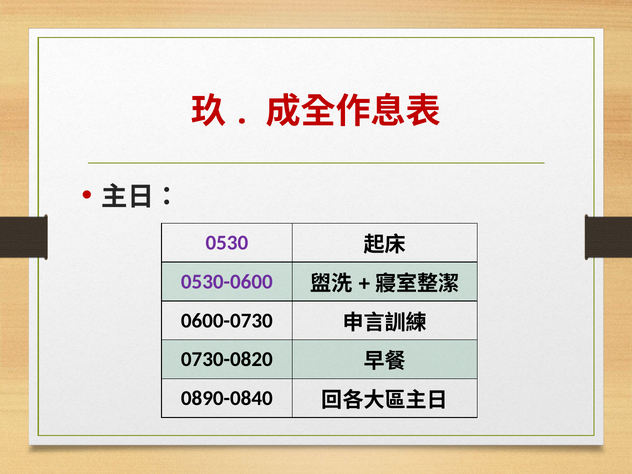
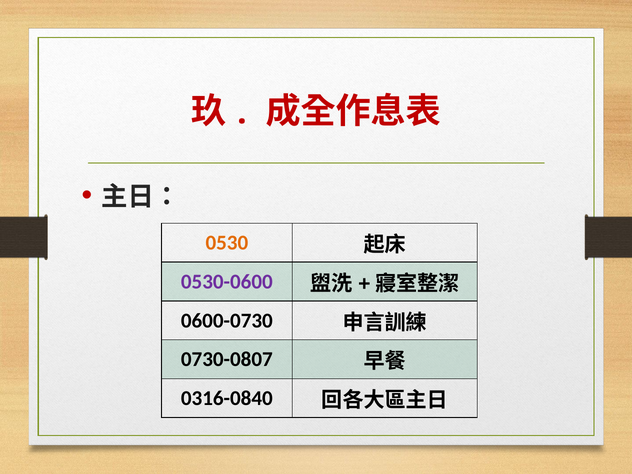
0530 colour: purple -> orange (227, 243)
0730-0820: 0730-0820 -> 0730-0807 (227, 359)
0890-0840: 0890-0840 -> 0316-0840 (227, 398)
